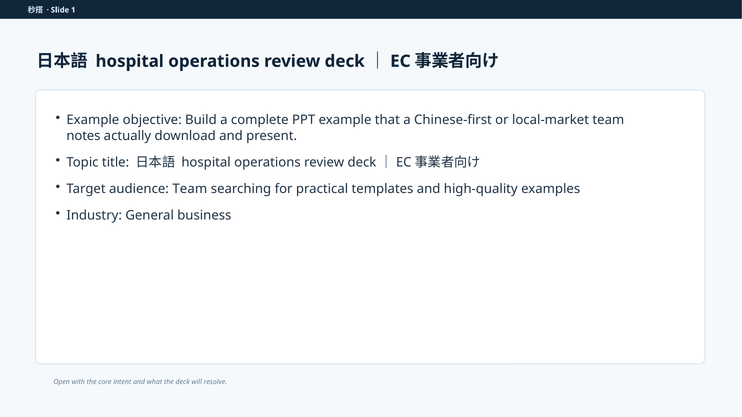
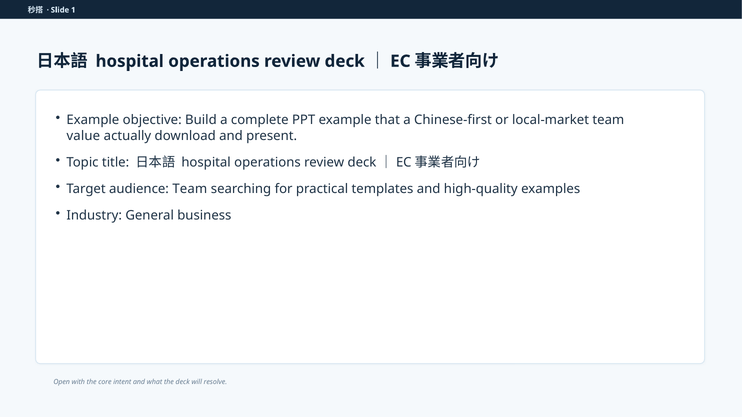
notes: notes -> value (83, 136)
